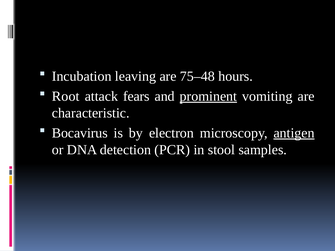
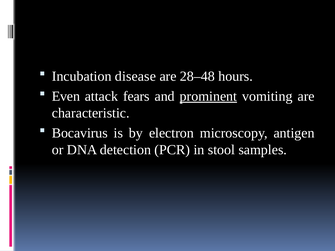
leaving: leaving -> disease (135, 76)
75–48: 75–48 -> 28–48 (197, 76)
Root: Root -> Even (66, 96)
antigen underline: present -> none (294, 133)
